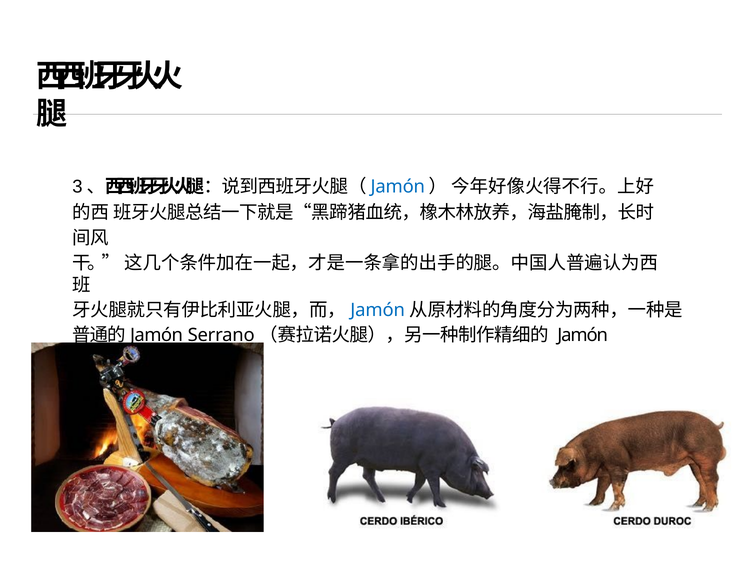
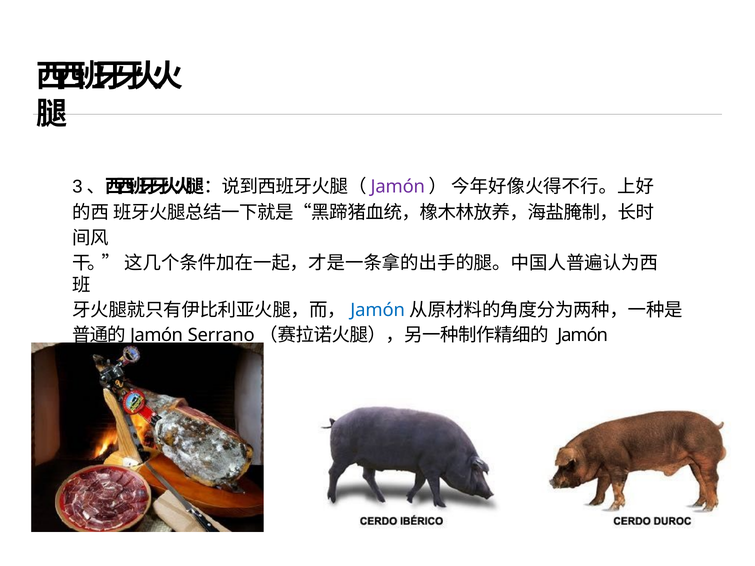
Jamón colour: blue -> purple (398, 187)
